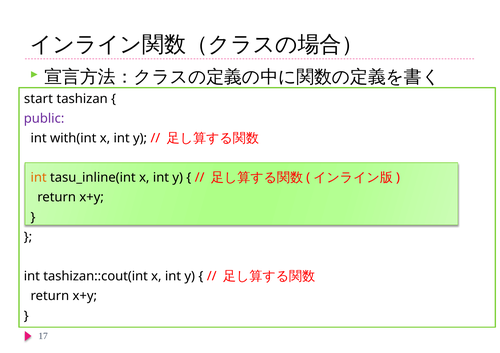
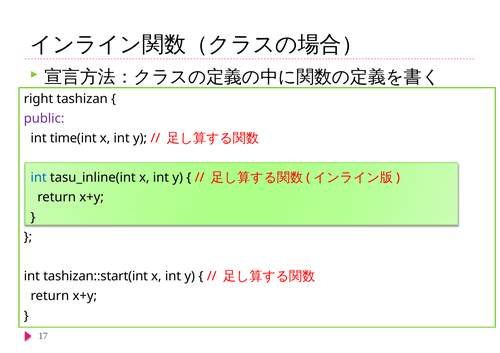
start: start -> right (39, 99)
with(int: with(int -> time(int (73, 138)
int colour: orange -> blue (39, 178)
tashizan::cout(int: tashizan::cout(int -> tashizan::start(int (96, 277)
